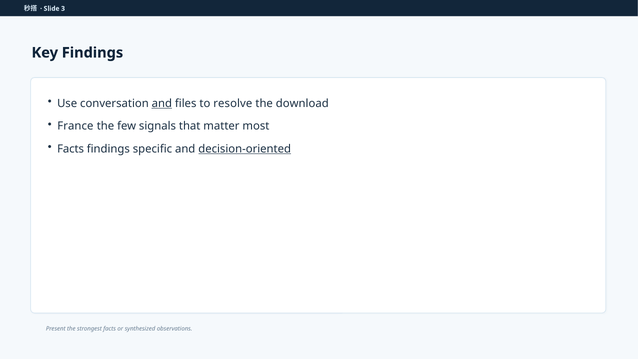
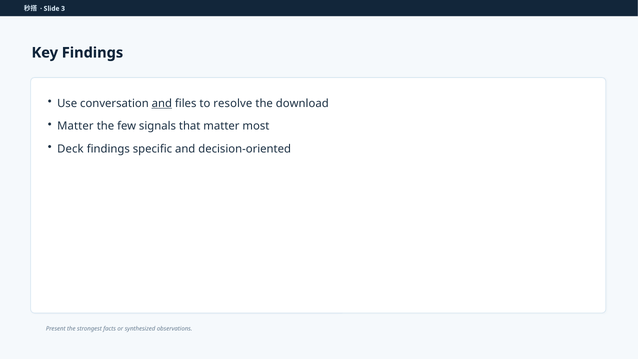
France: France -> Matter (75, 126)
Facts: Facts -> Deck (70, 149)
decision-oriented underline: present -> none (245, 149)
